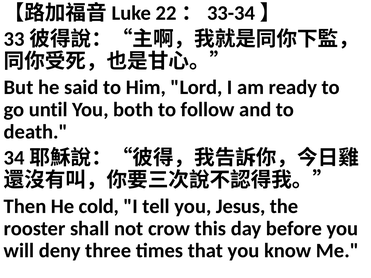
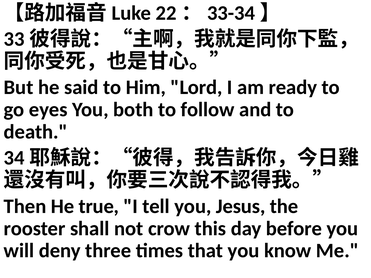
until: until -> eyes (48, 110)
cold: cold -> true (99, 206)
